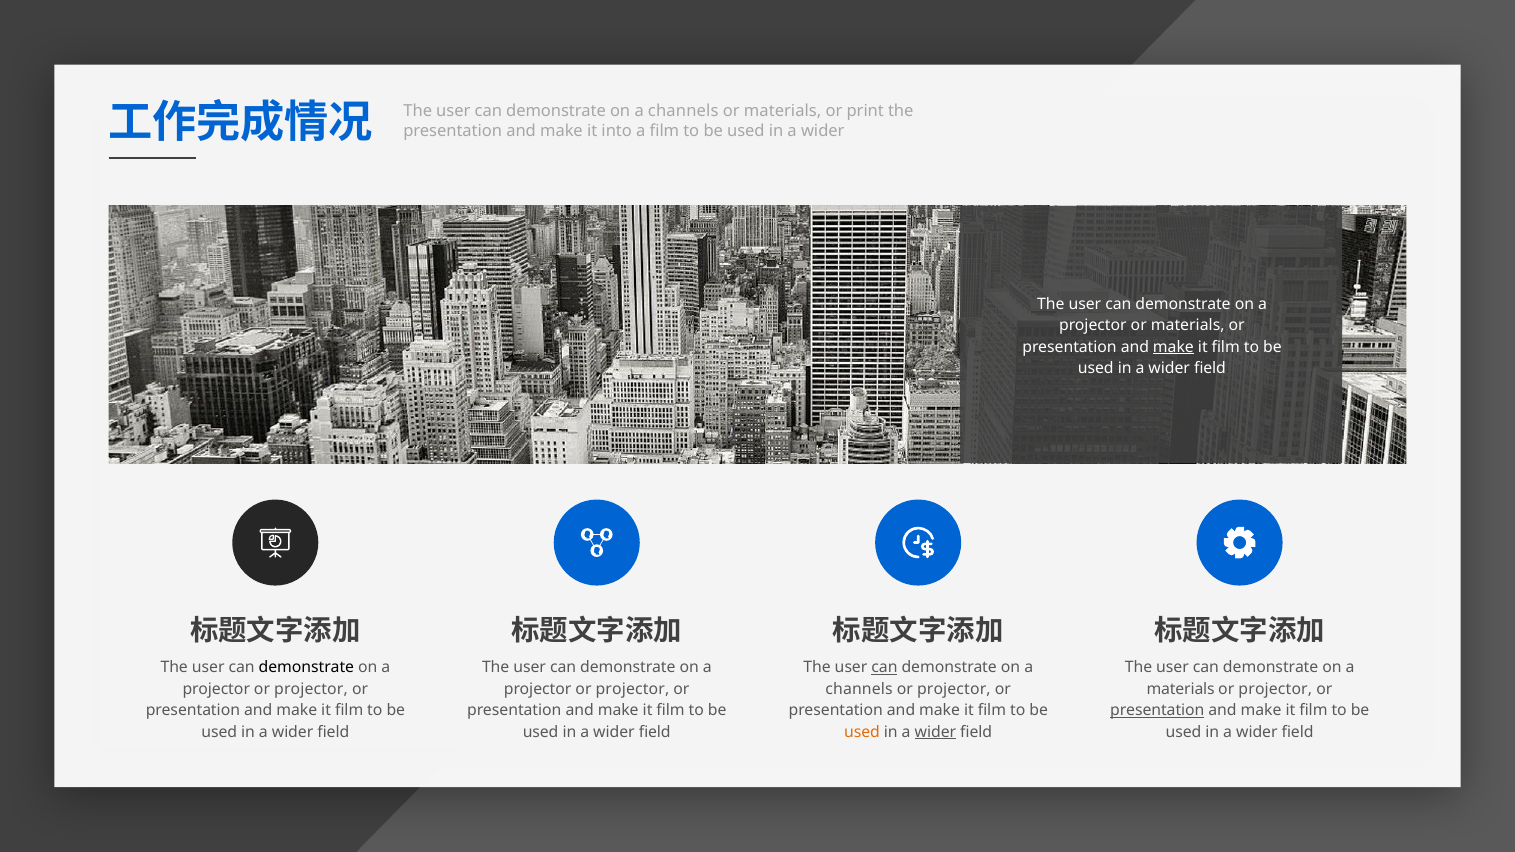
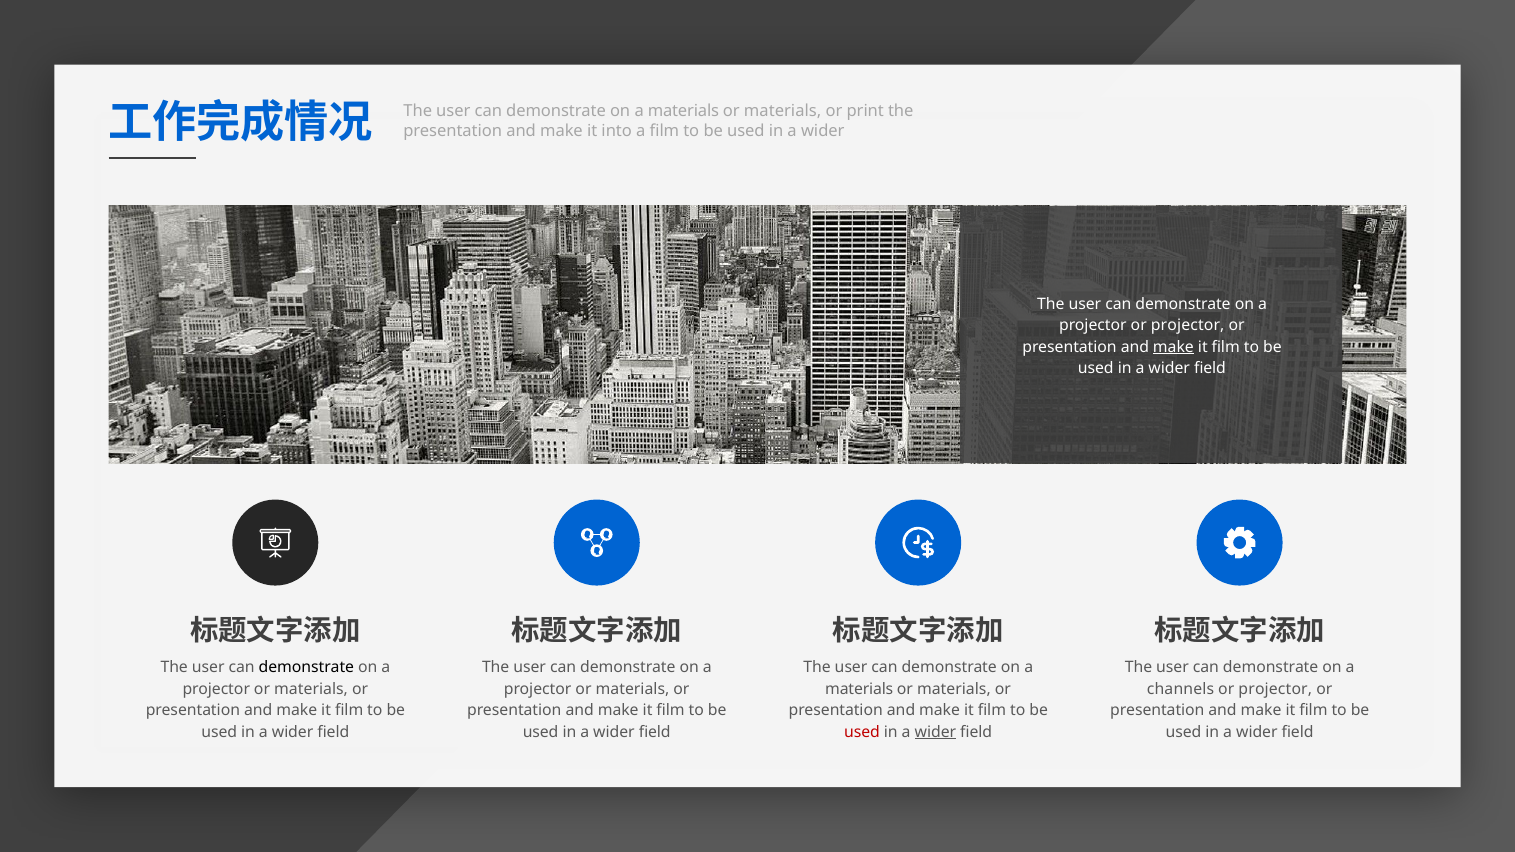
channels: channels -> materials (683, 111)
projector or materials: materials -> projector (1188, 326)
can underline: present -> none (884, 667)
projector: projector -> materials (311, 689)
projector: projector -> materials (632, 689)
channels: channels -> materials (859, 689)
projector: projector -> materials (954, 689)
materials: materials -> channels (1181, 689)
presentation underline: present -> none (1157, 711)
used colour: orange -> red (862, 732)
